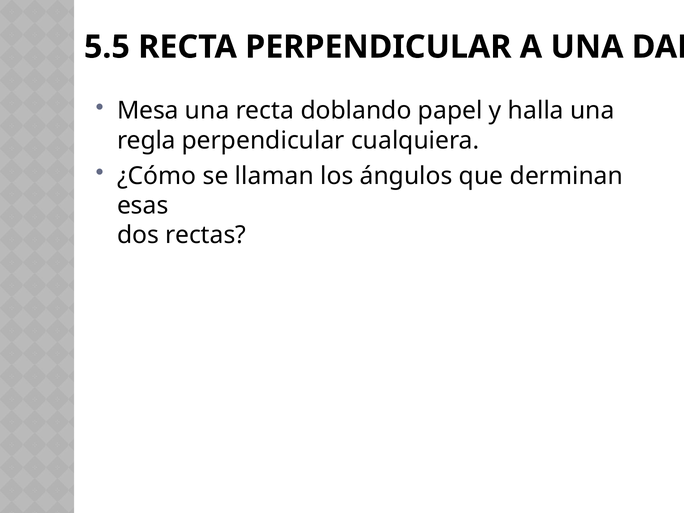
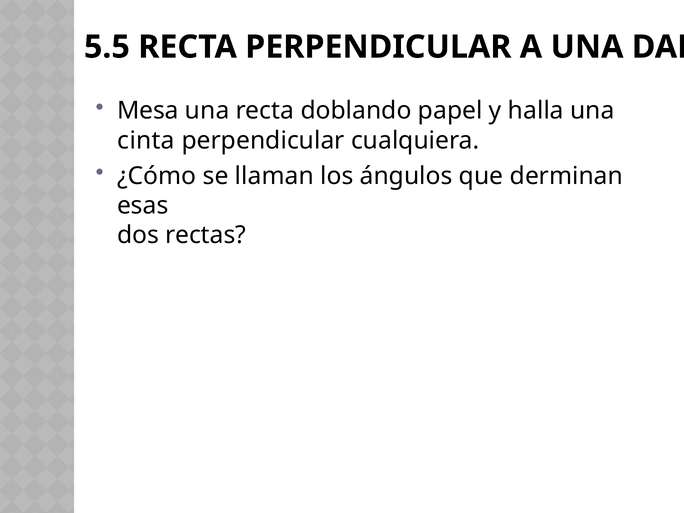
regla: regla -> cinta (146, 140)
